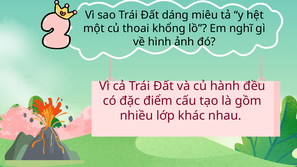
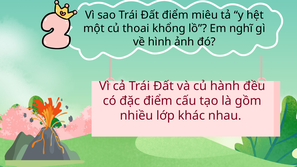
Đất dáng: dáng -> điểm (175, 15)
